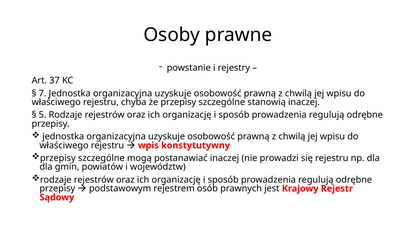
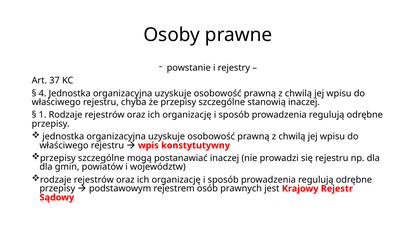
7: 7 -> 4 (43, 93)
5: 5 -> 1 (43, 115)
